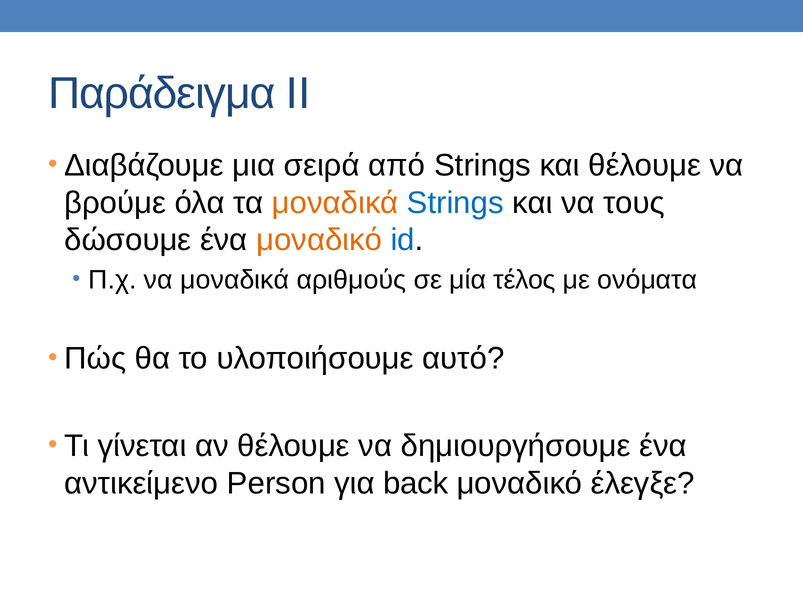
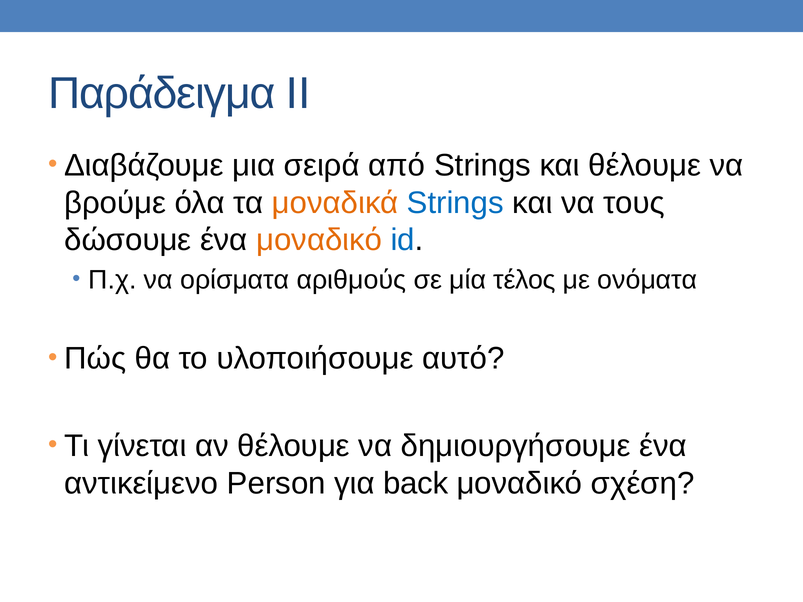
να μοναδικά: μοναδικά -> ορίσματα (235, 280)
έλεγξε: έλεγξε -> σχέση (643, 484)
